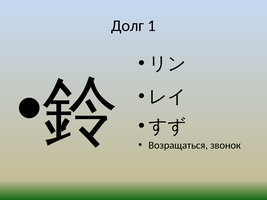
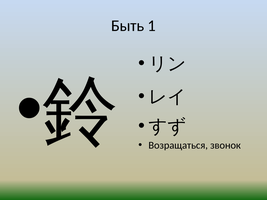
Долг: Долг -> Быть (128, 26)
